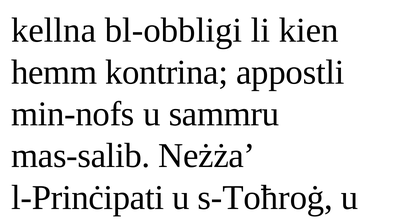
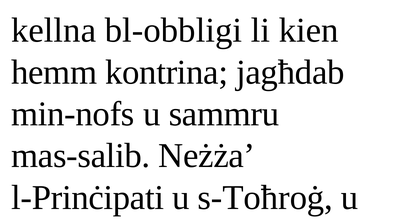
appostli: appostli -> jagħdab (290, 72)
